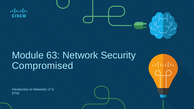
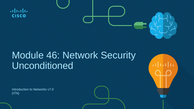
63: 63 -> 46 (53, 55)
Compromised: Compromised -> Unconditioned (43, 66)
